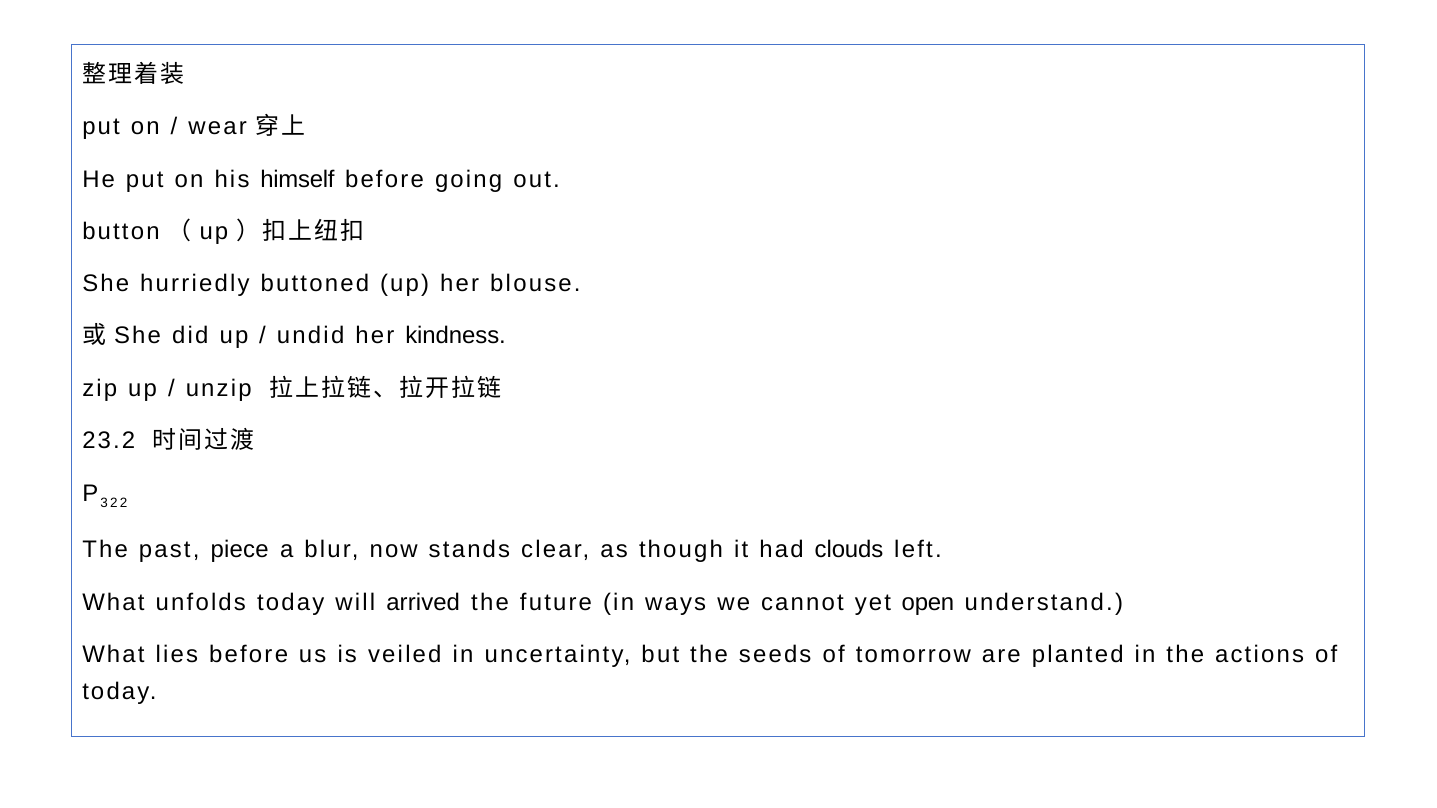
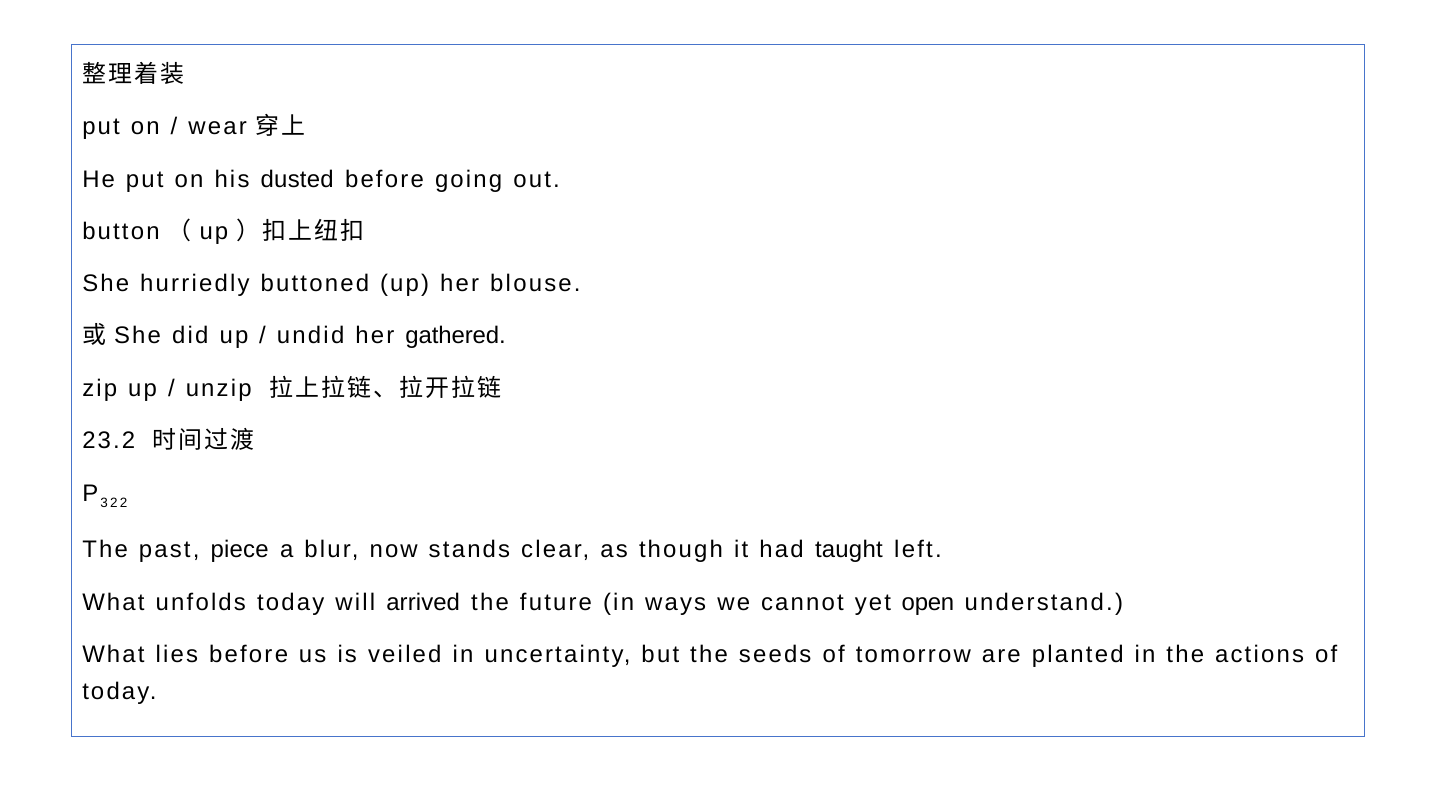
himself: himself -> dusted (297, 179)
kindness: kindness -> gathered (456, 336)
clouds: clouds -> taught (849, 550)
